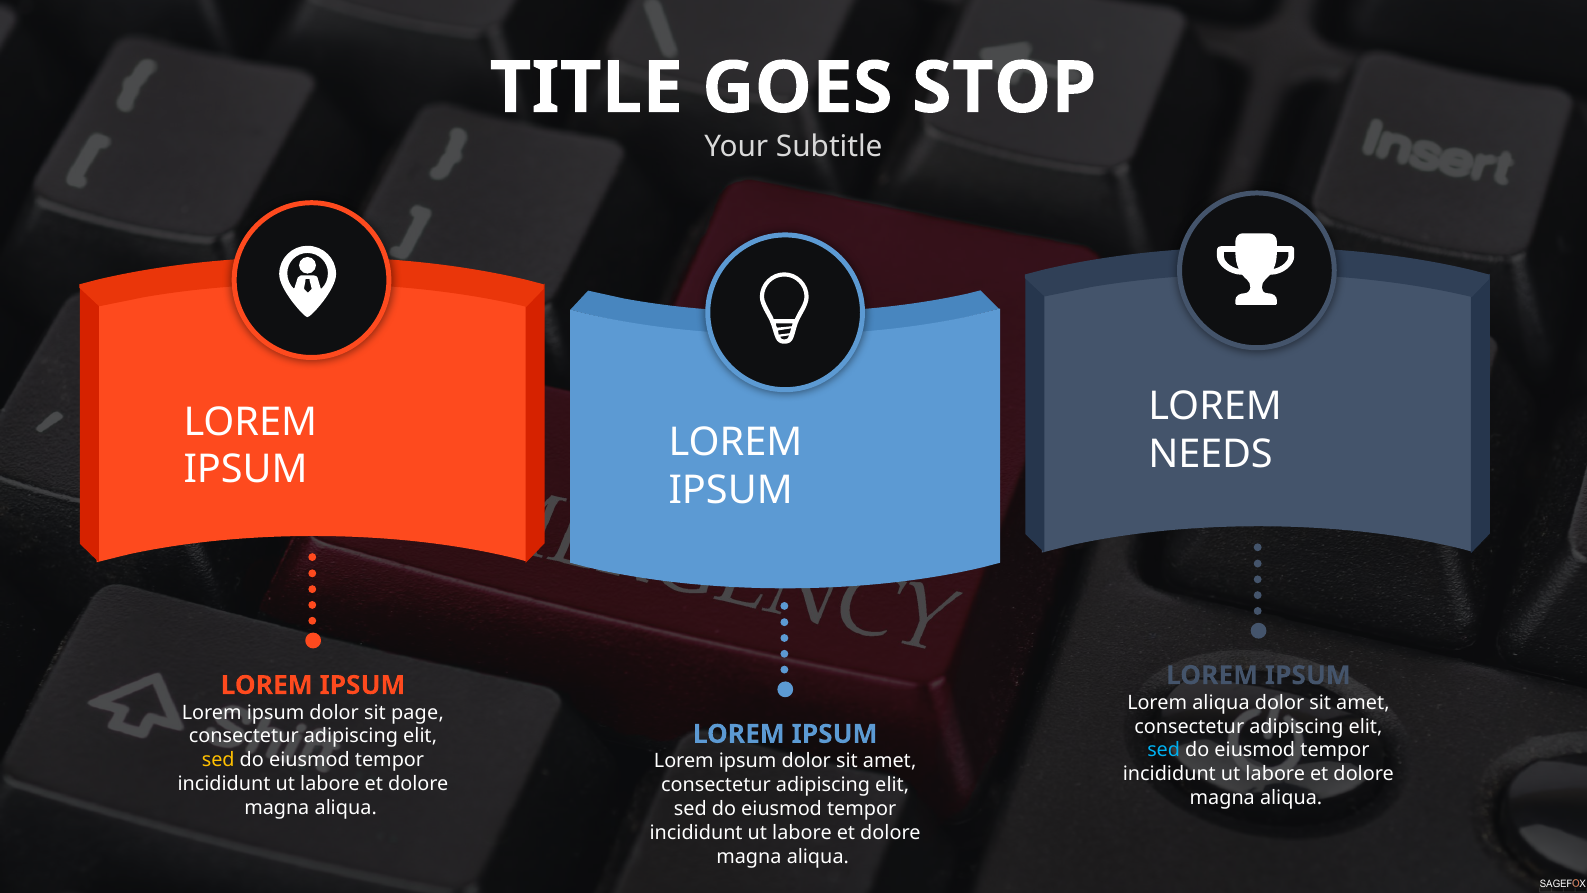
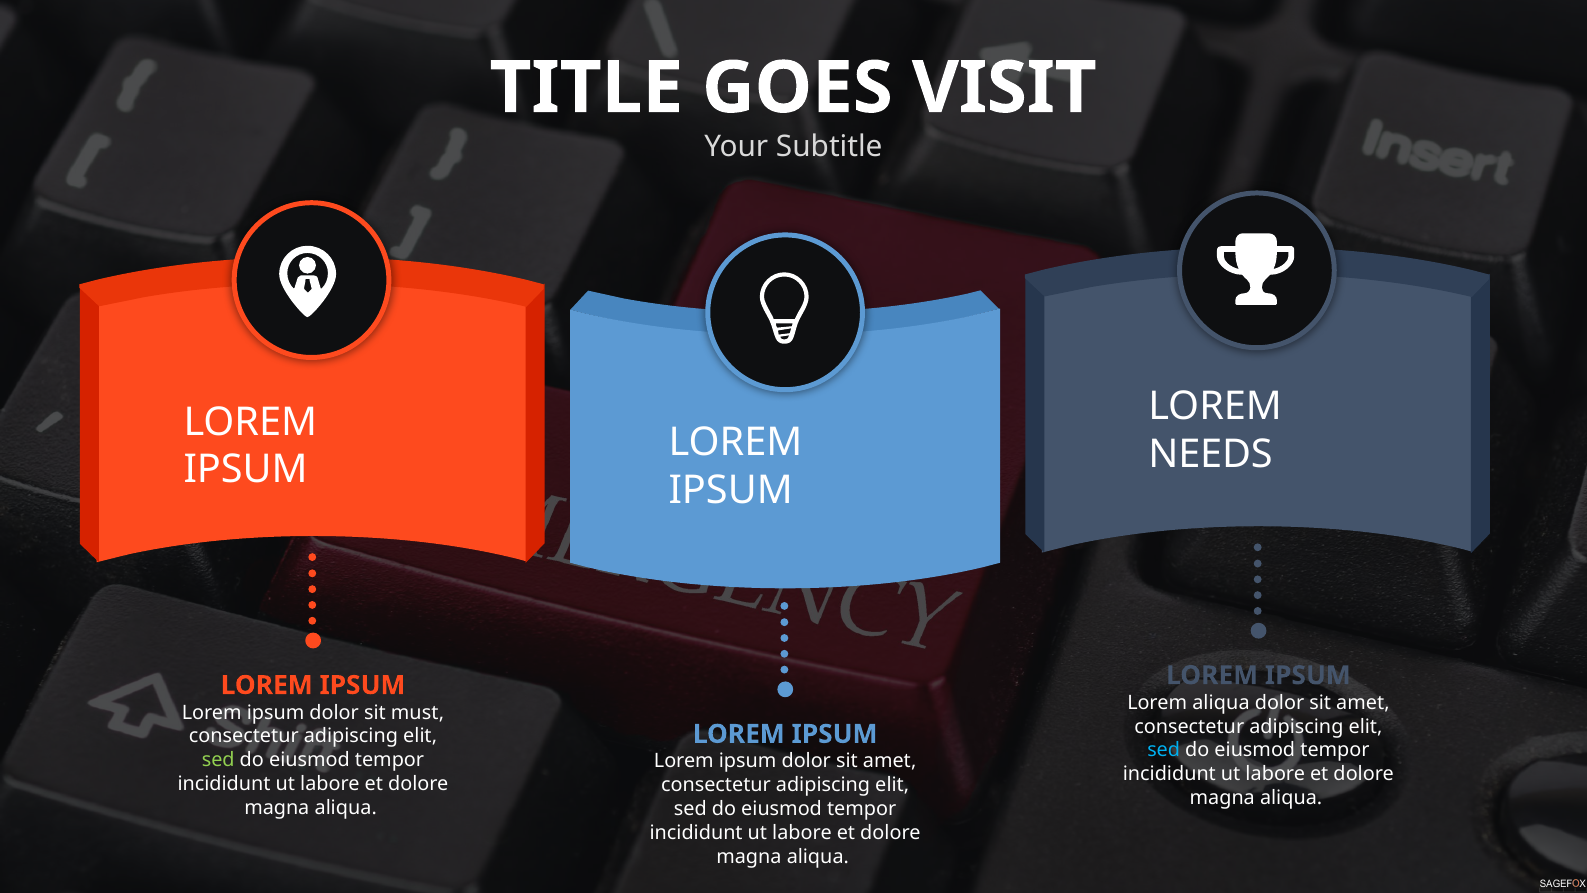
STOP: STOP -> VISIT (1004, 88)
page: page -> must (417, 712)
sed colour: yellow -> light green (218, 760)
